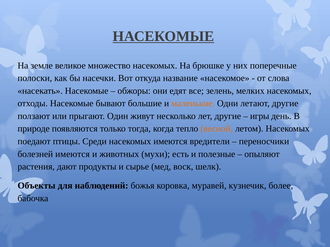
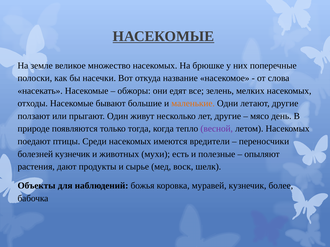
игры: игры -> мясо (260, 116)
весной colour: orange -> purple (217, 129)
болезней имеются: имеются -> кузнечик (73, 154)
